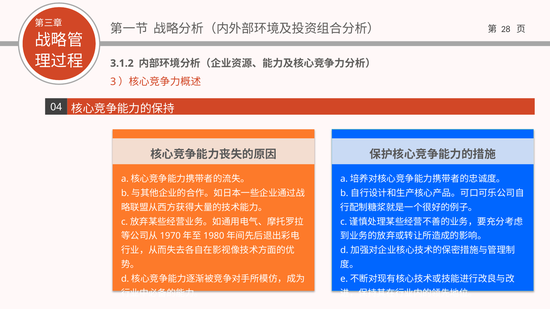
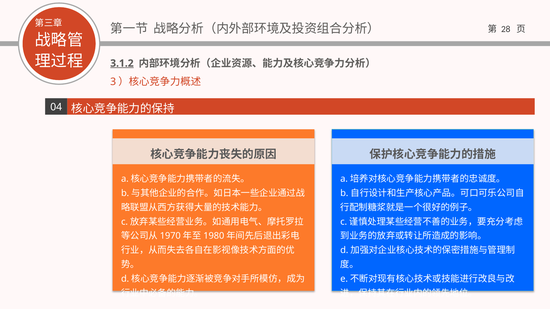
3.1.2 underline: none -> present (122, 63)
